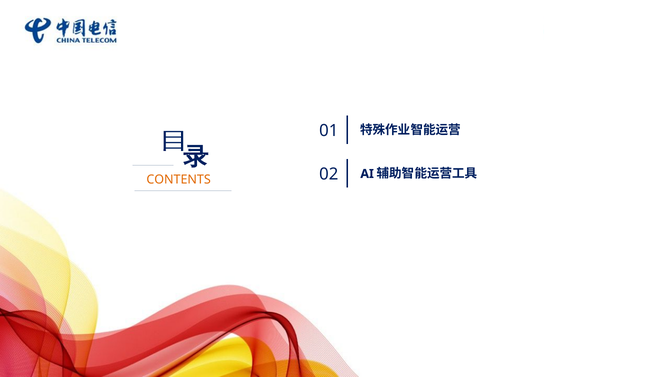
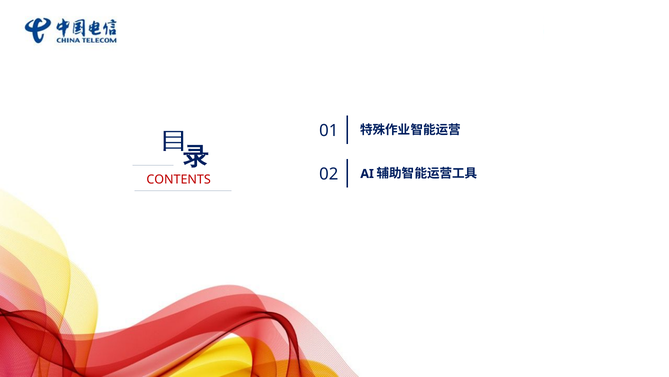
CONTENTS colour: orange -> red (179, 179)
